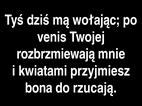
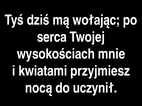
venis: venis -> serca (52, 37)
rozbrzmiewają: rozbrzmiewają -> wysokościach (56, 54)
bona: bona -> nocą (39, 88)
rzucają: rzucają -> uczynił (95, 88)
